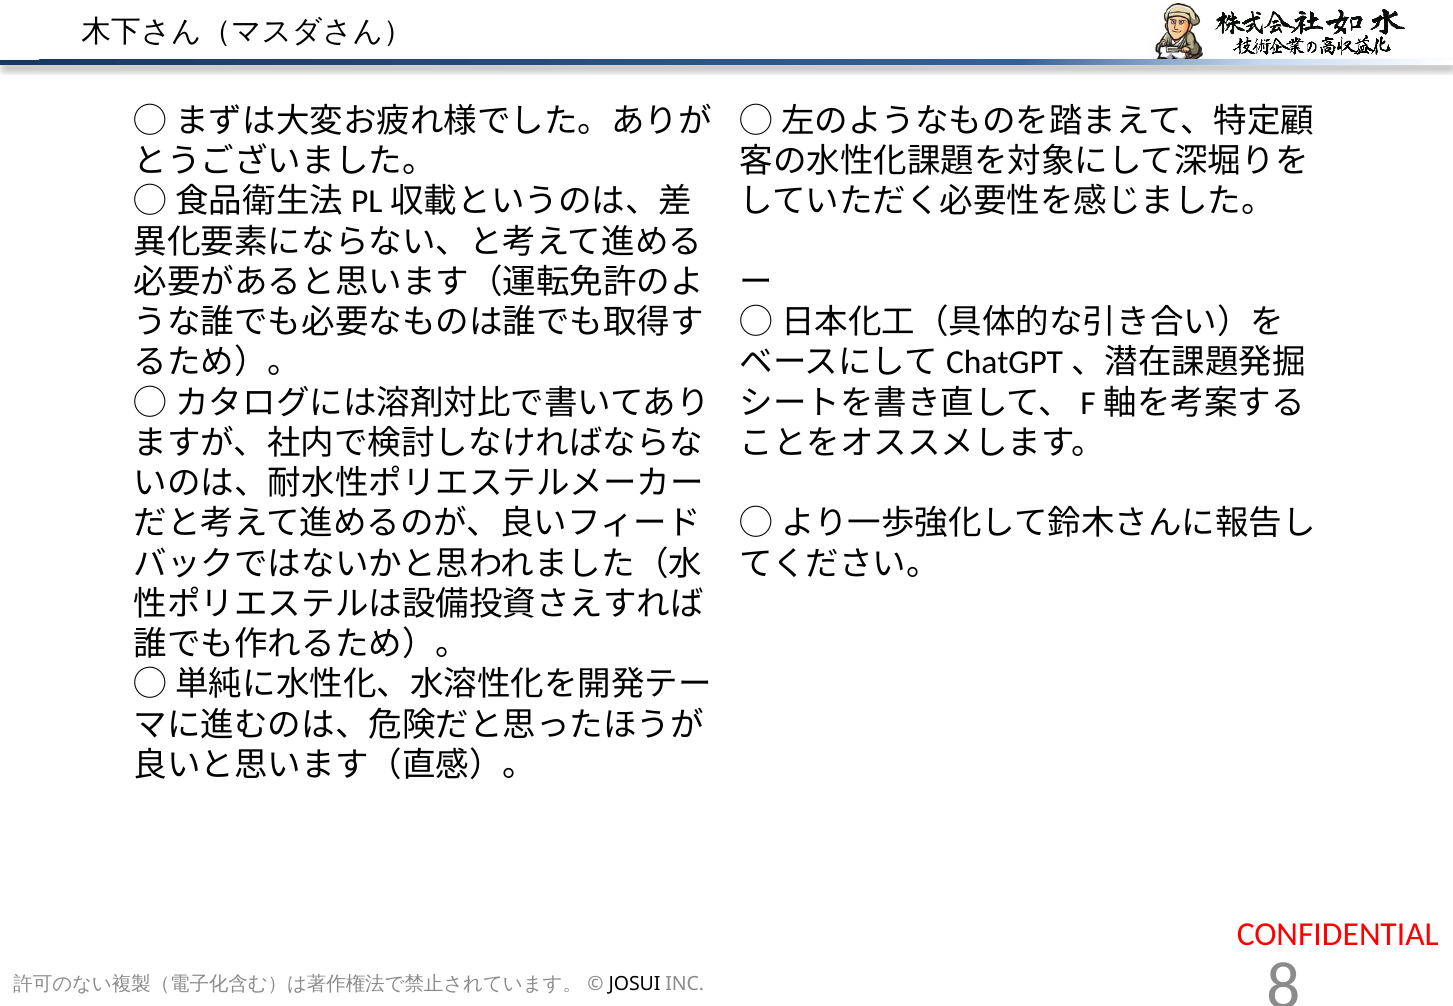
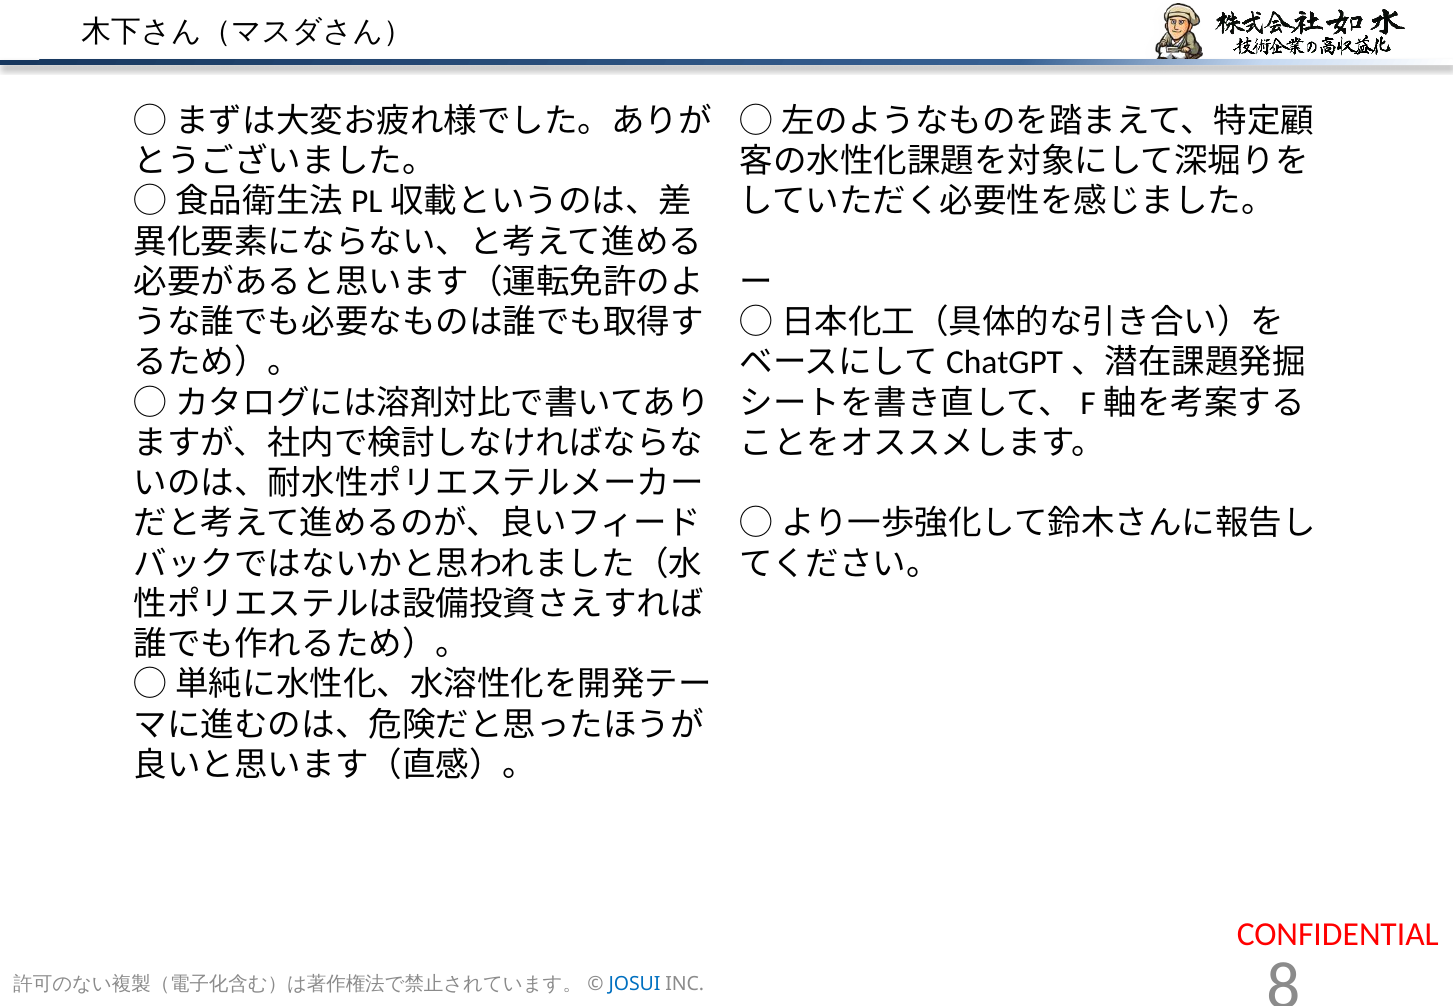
JOSUI colour: black -> blue (635, 984)
